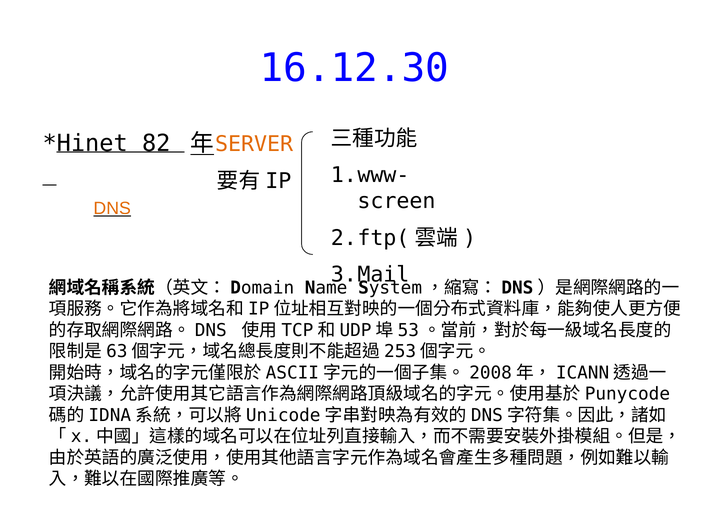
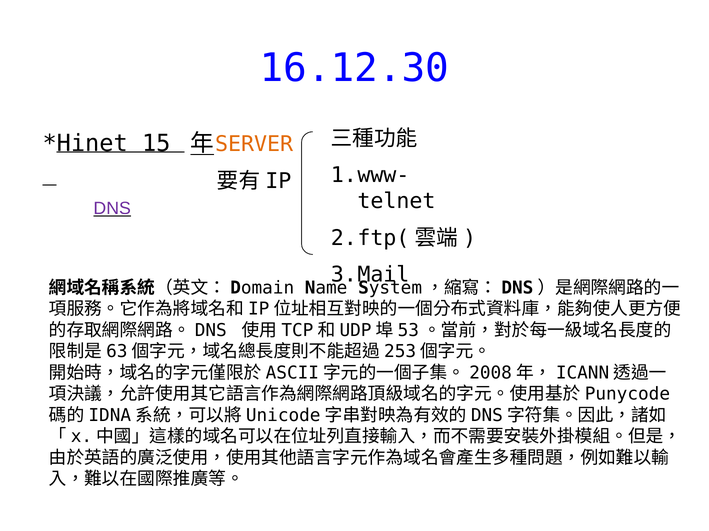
82: 82 -> 15 (156, 143)
screen: screen -> telnet (396, 202)
DNS colour: orange -> purple (112, 209)
